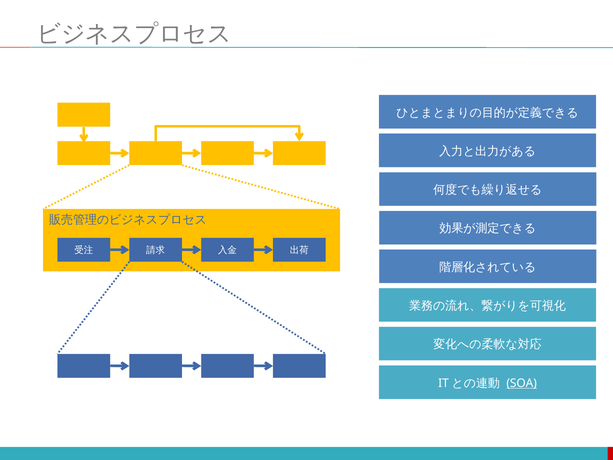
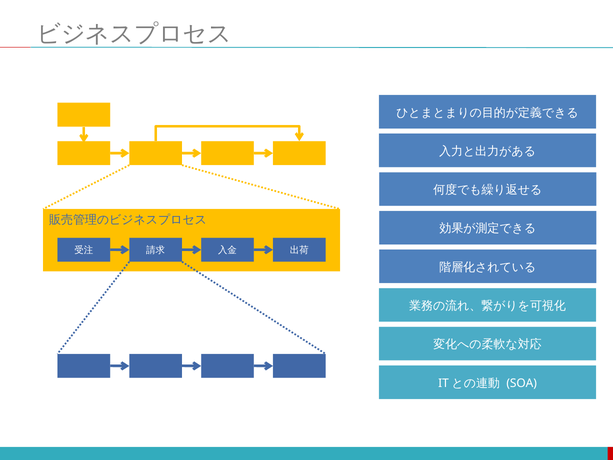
SOA underline: present -> none (522, 383)
